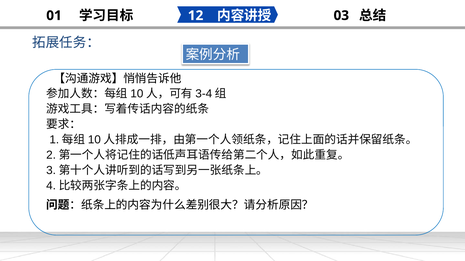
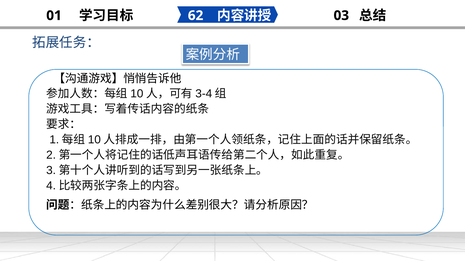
12: 12 -> 62 (196, 16)
